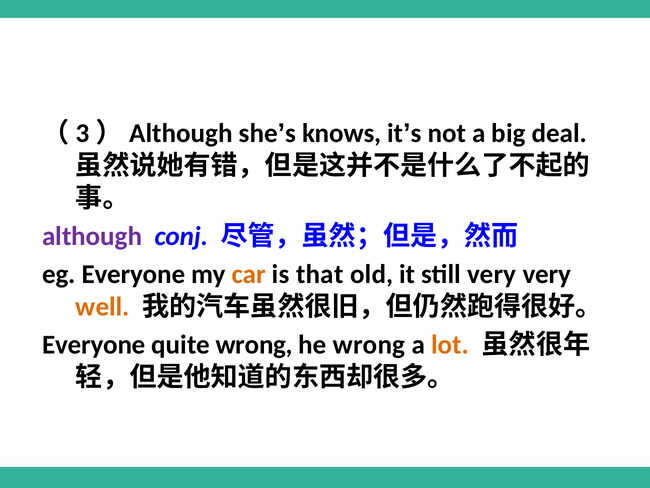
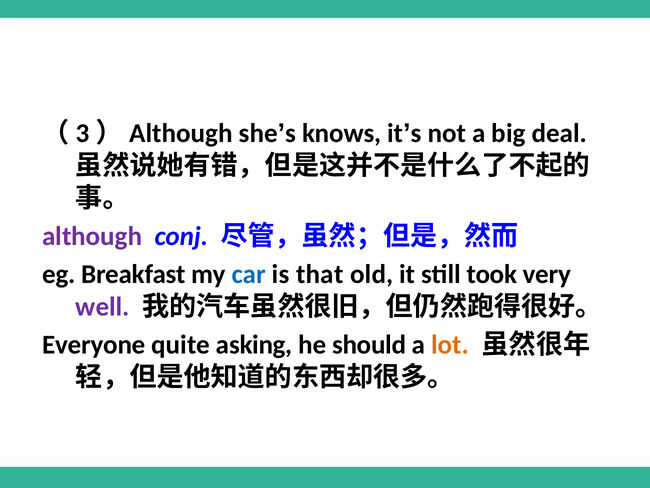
eg Everyone: Everyone -> Breakfast (134, 274)
car colour: orange -> blue (249, 274)
still very: very -> took (492, 274)
well colour: orange -> purple (102, 306)
quite wrong: wrong -> asking (254, 344)
he wrong: wrong -> should (369, 344)
